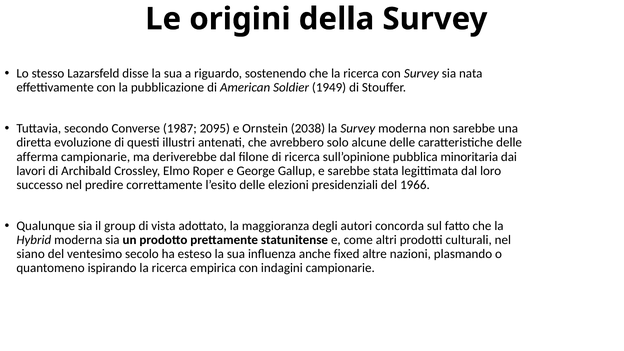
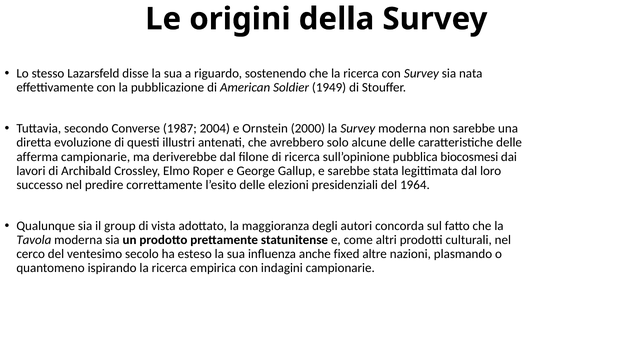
2095: 2095 -> 2004 (215, 129)
2038: 2038 -> 2000 (308, 129)
minoritaria: minoritaria -> biocosmesi (469, 157)
1966: 1966 -> 1964 (415, 185)
Hybrid: Hybrid -> Tavola (34, 240)
siano: siano -> cerco (31, 254)
